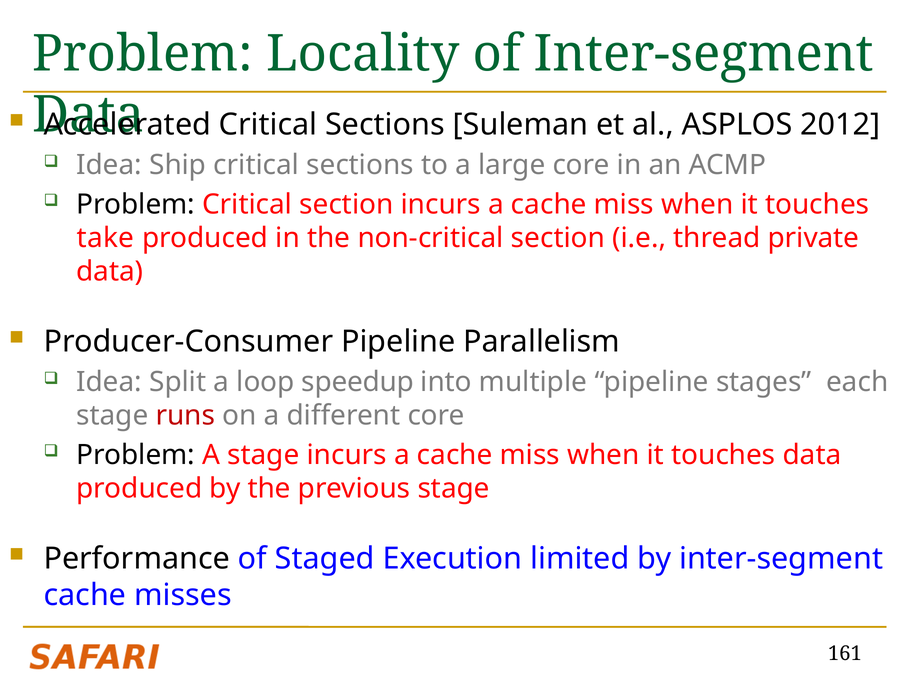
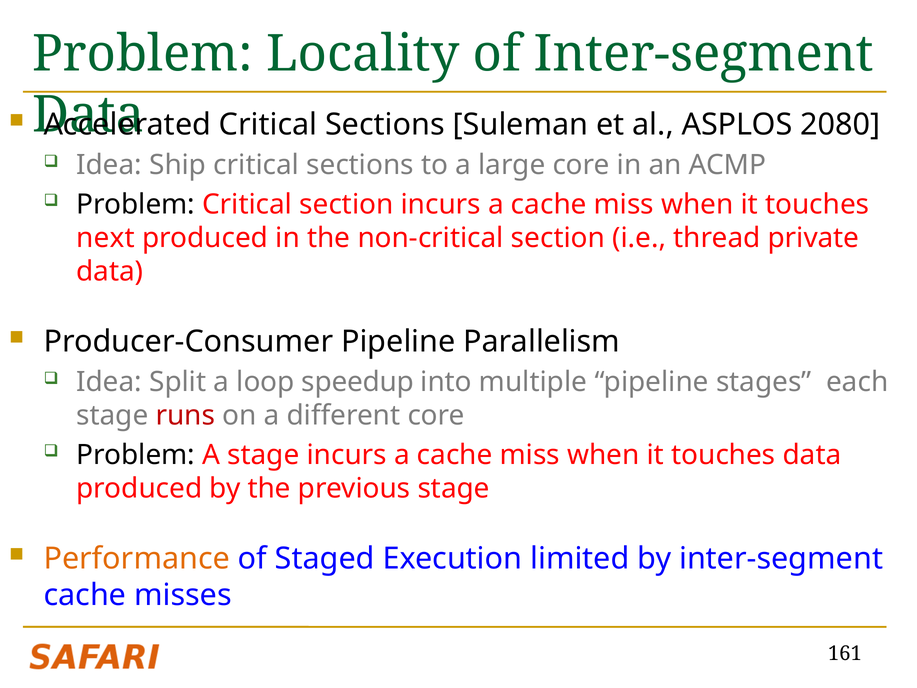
2012: 2012 -> 2080 (840, 124)
take: take -> next (106, 238)
Performance colour: black -> orange (137, 558)
